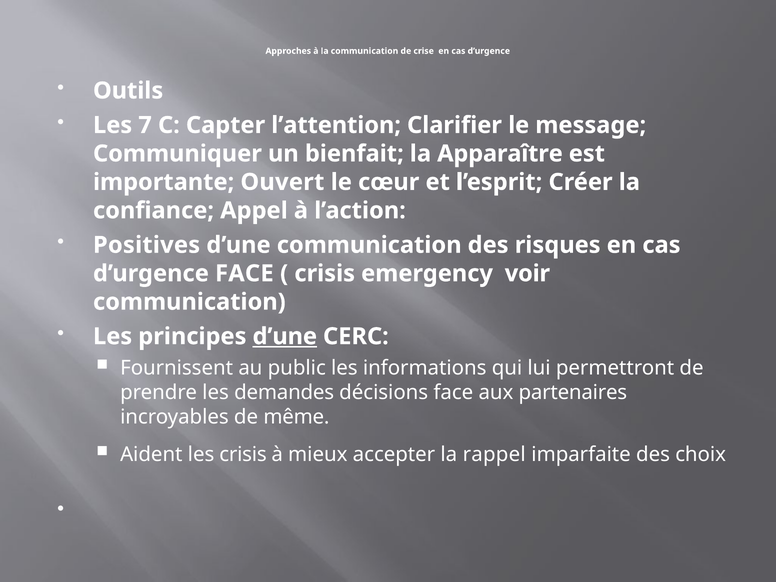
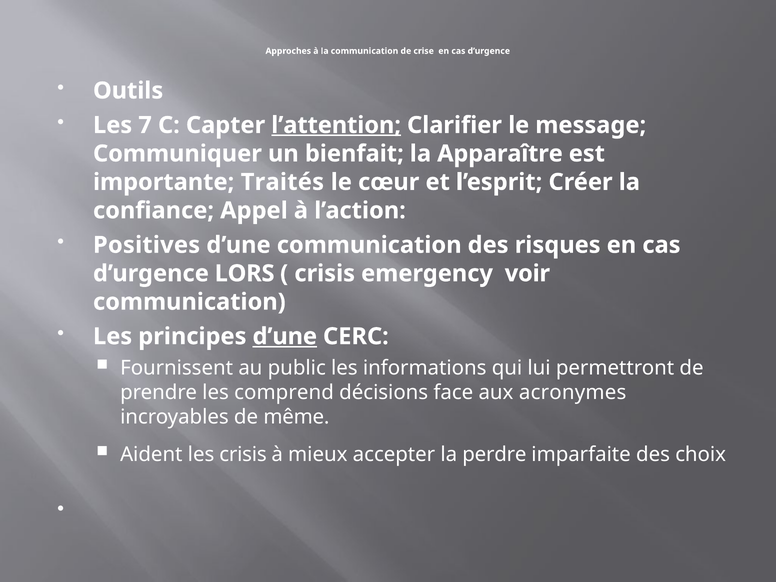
l’attention underline: none -> present (336, 125)
Ouvert: Ouvert -> Traités (282, 182)
d’urgence FACE: FACE -> LORS (245, 273)
demandes: demandes -> comprend (284, 392)
partenaires: partenaires -> acronymes (573, 392)
rappel: rappel -> perdre (494, 454)
